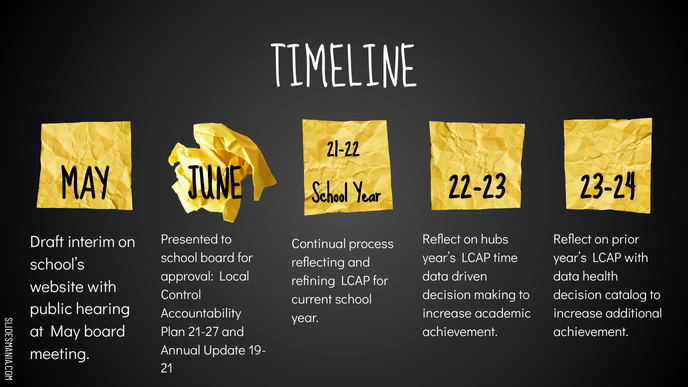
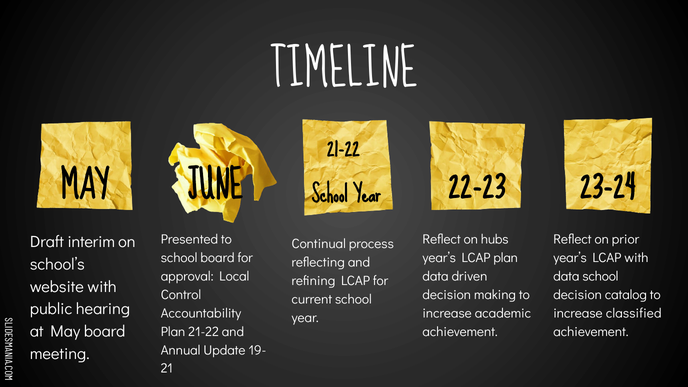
LCAP time: time -> plan (506, 258)
data health: health -> school (600, 276)
additional: additional -> classified (634, 313)
Plan 21-27: 21-27 -> 21-22 (204, 332)
